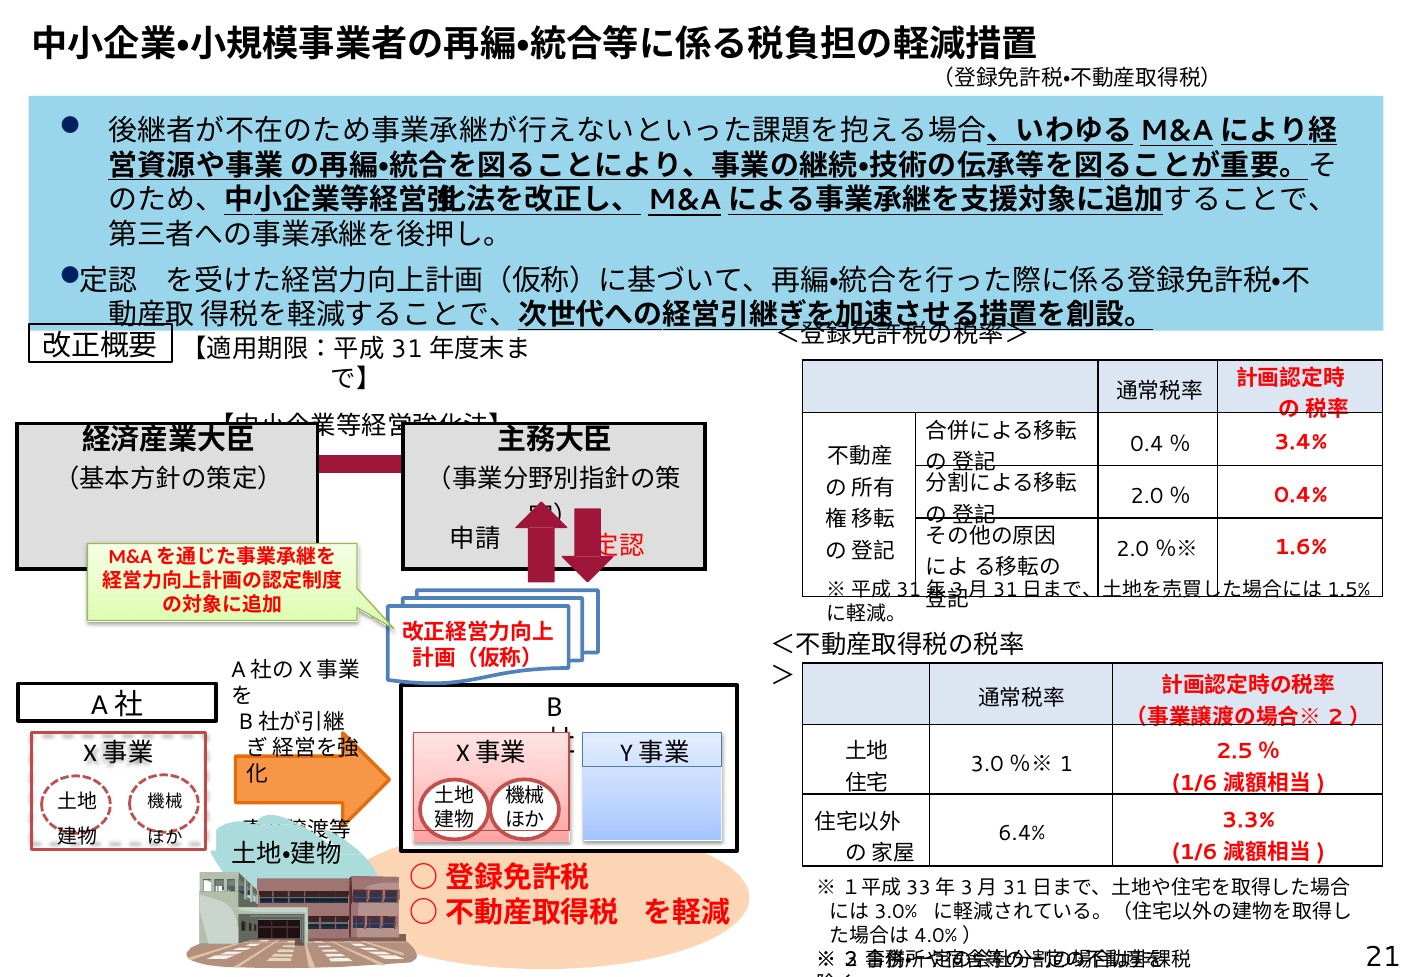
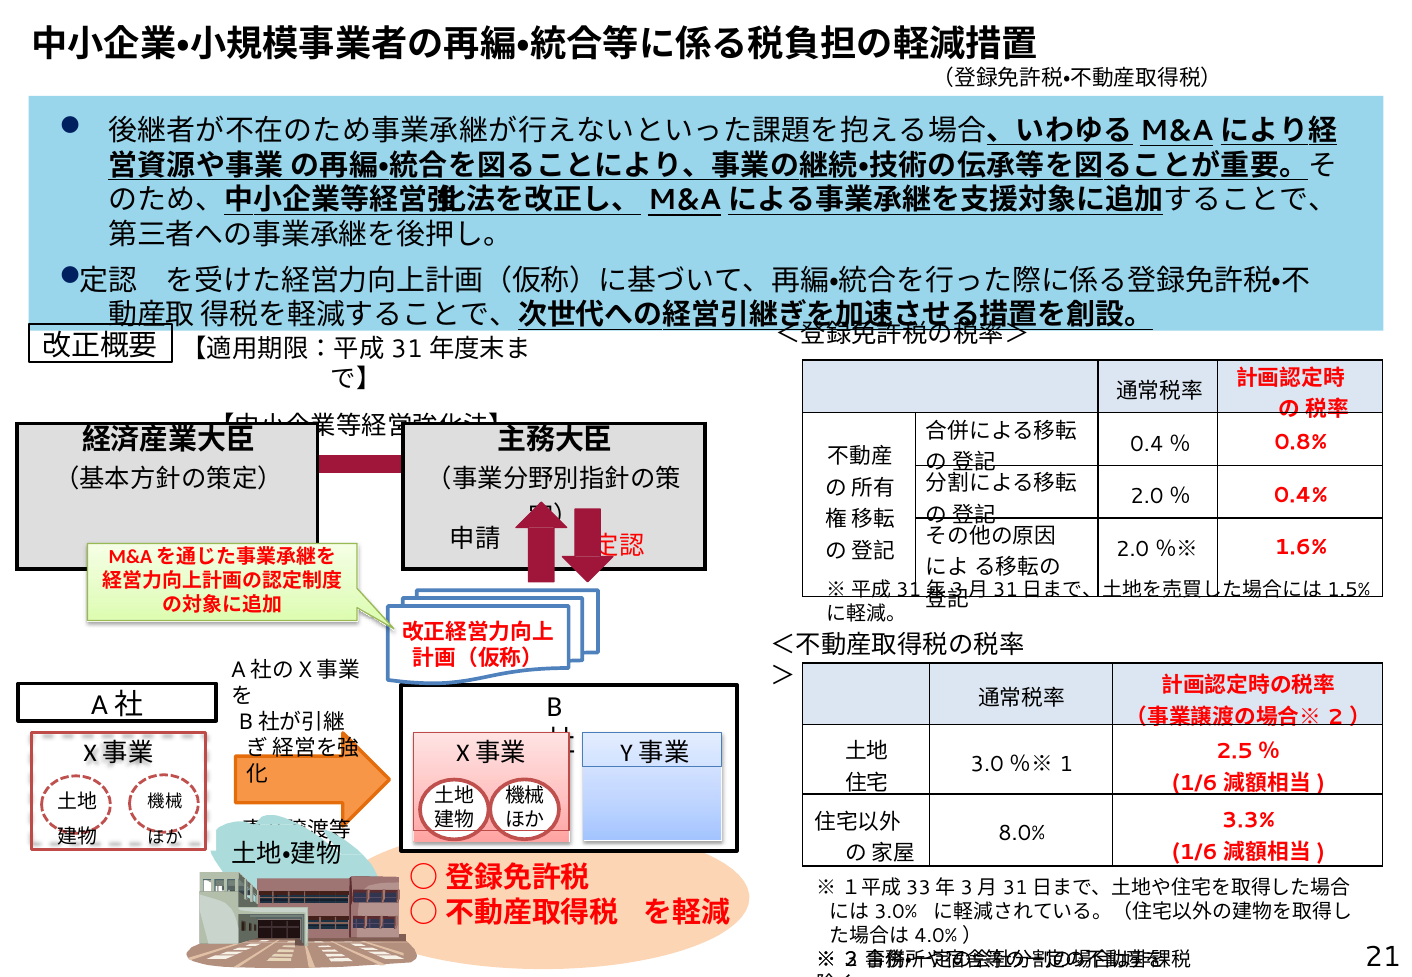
3.4%: 3.4% -> 0.8% (1301, 443)
6.4%: 6.4% -> 8.0% (1022, 834)
